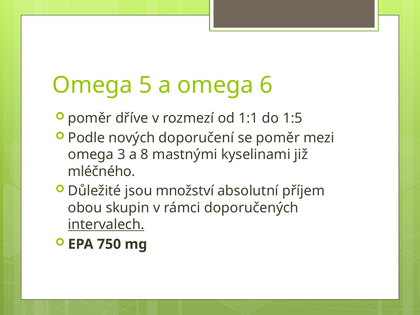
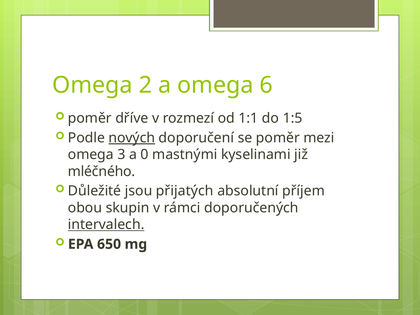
5: 5 -> 2 (145, 85)
nových underline: none -> present (132, 138)
8: 8 -> 0 (145, 155)
množství: množství -> přijatých (185, 191)
750: 750 -> 650 (109, 244)
